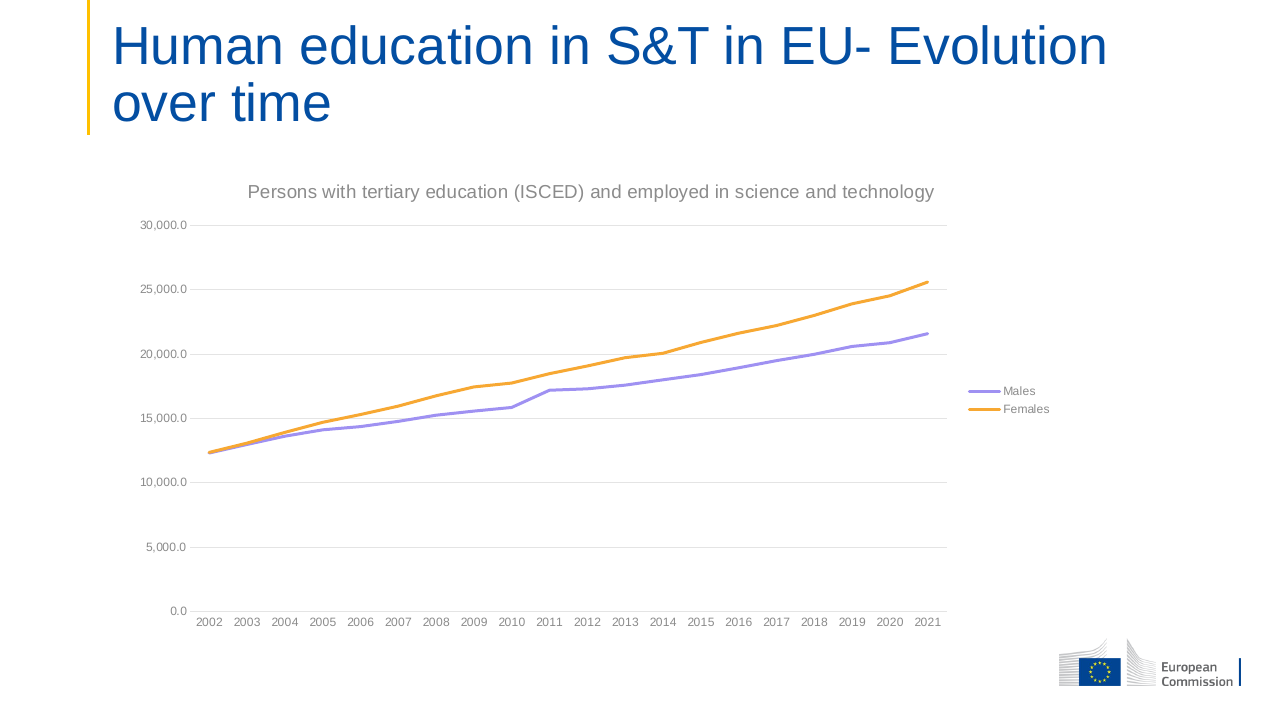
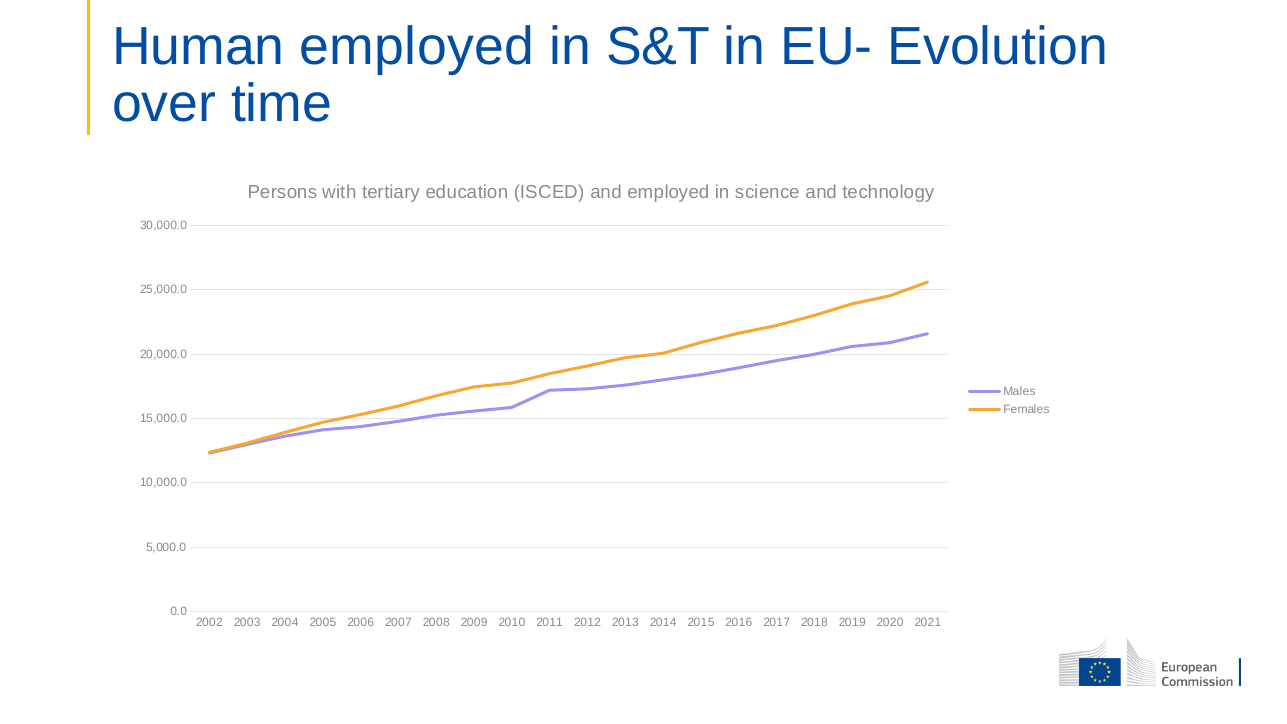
Human education: education -> employed (417, 46)
